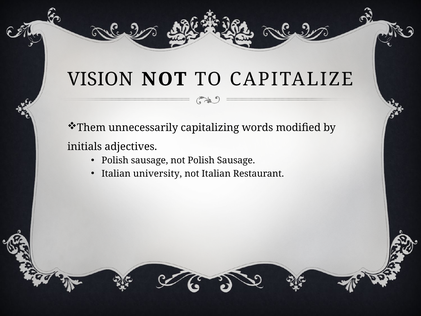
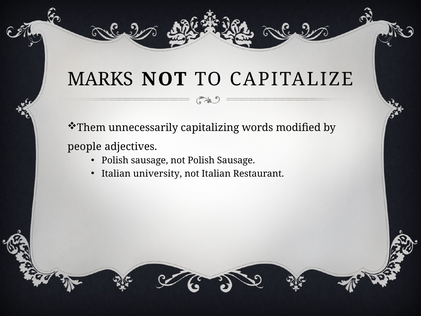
VISION: VISION -> MARKS (100, 79)
initials: initials -> people (85, 147)
